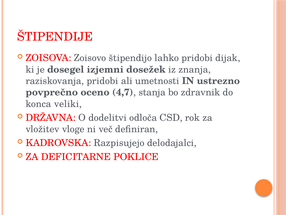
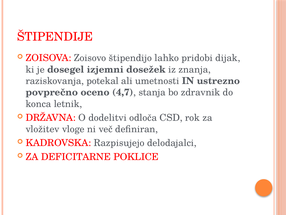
raziskovanja pridobi: pridobi -> potekal (103, 81)
veliki: veliki -> letnik (68, 104)
